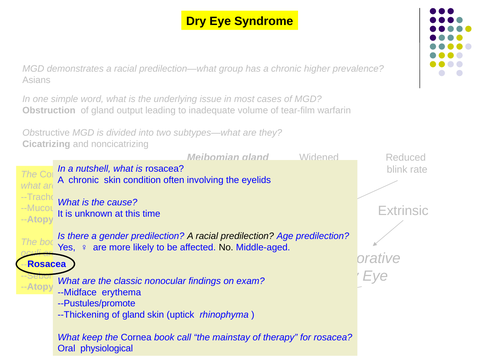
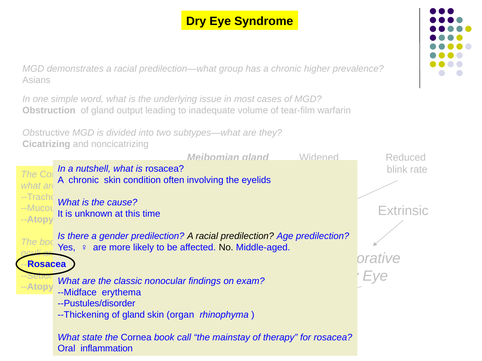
--Pustules/promote: --Pustules/promote -> --Pustules/disorder (96, 304)
uptick: uptick -> organ (180, 315)
keep: keep -> state (92, 338)
physiological: physiological -> inflammation (107, 349)
